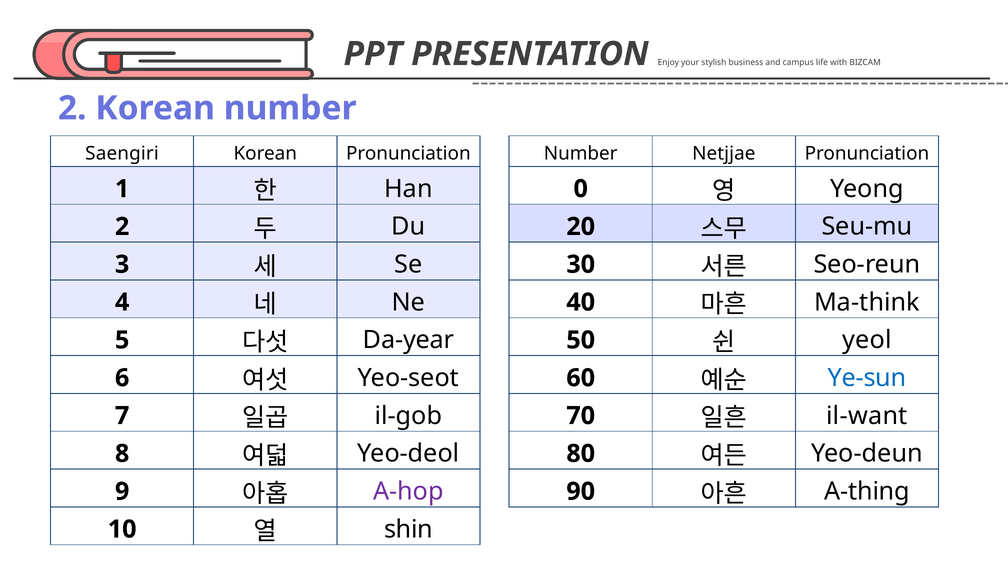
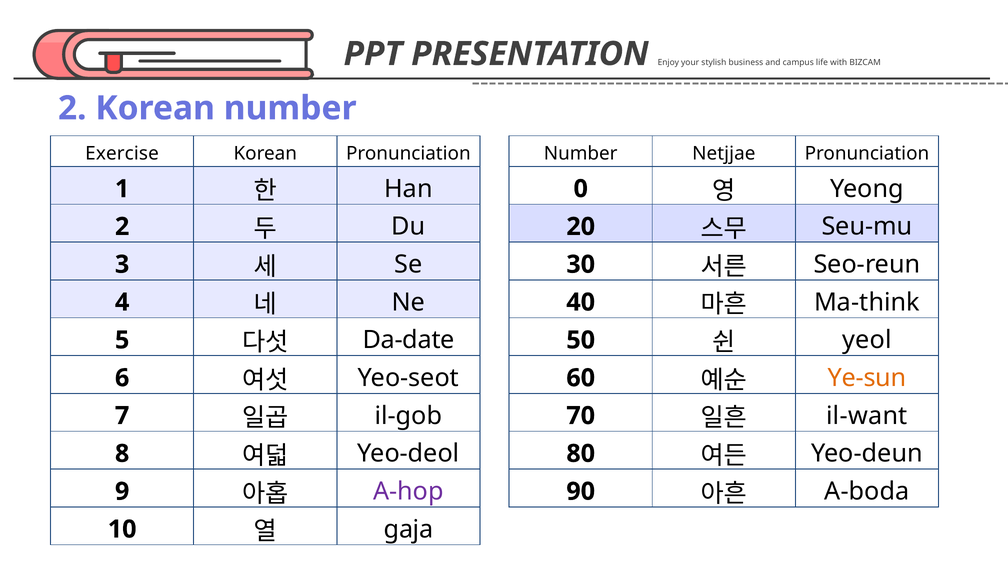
Saengiri: Saengiri -> Exercise (122, 153)
Da-year: Da-year -> Da-date (409, 340)
Ye-sun colour: blue -> orange (867, 378)
A-thing: A-thing -> A-boda (867, 491)
shin: shin -> gaja (409, 529)
